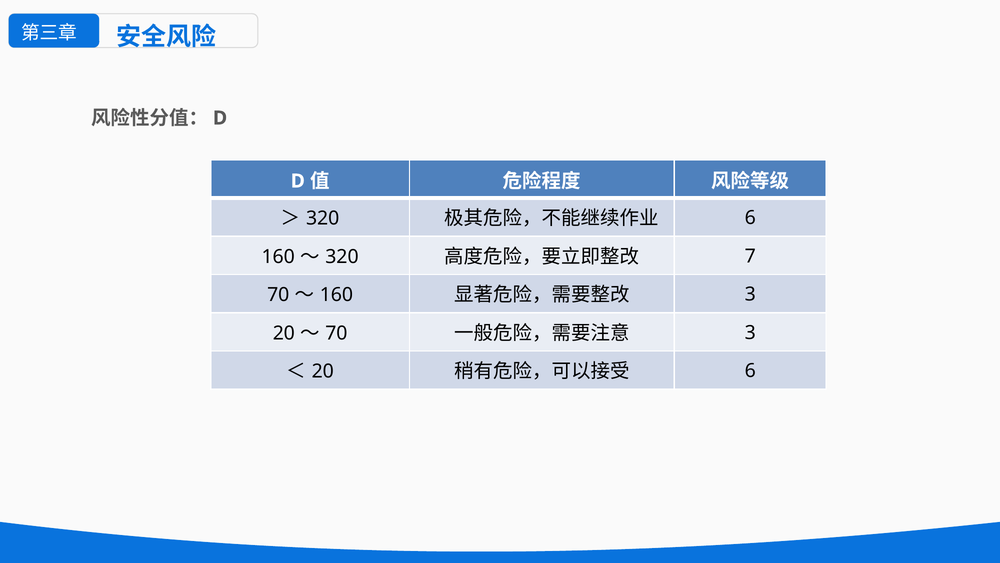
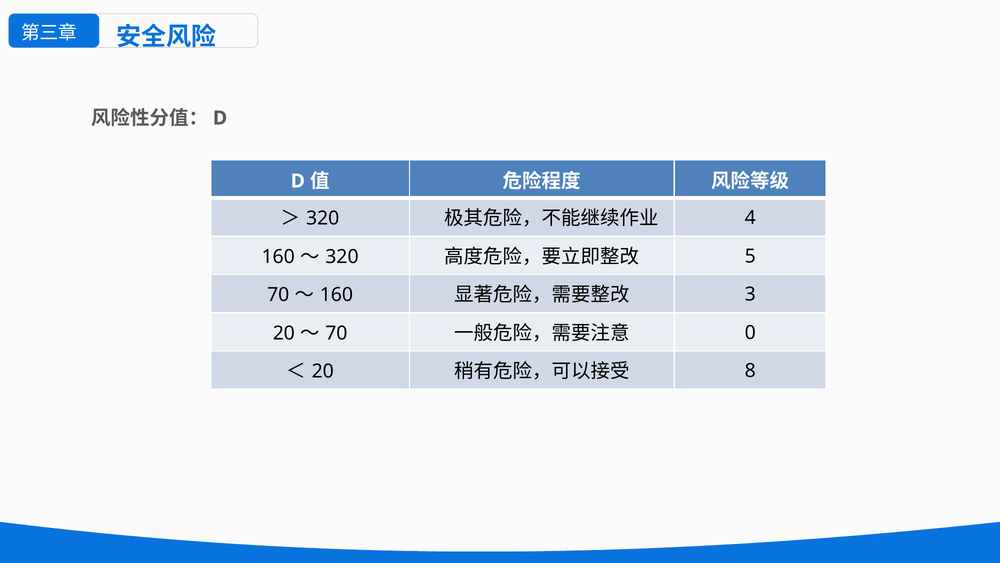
6: 6 -> 4 (750, 218)
7: 7 -> 5 (750, 256)
3: 3 -> 0 (750, 332)
6: 6 -> 8 (750, 371)
